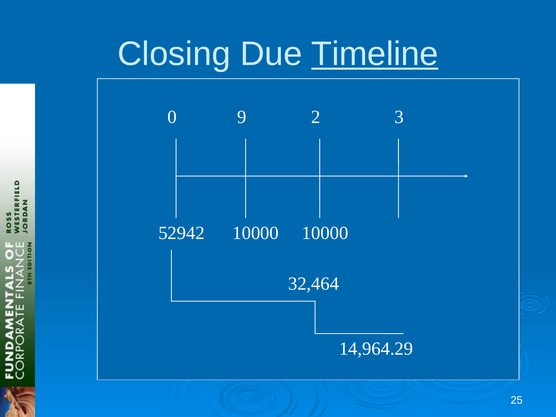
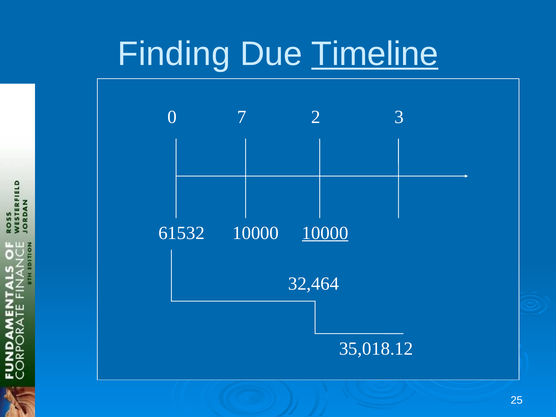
Closing: Closing -> Finding (174, 54)
9: 9 -> 7 (242, 117)
52942: 52942 -> 61532 (182, 233)
10000 underline: none -> present (325, 233)
14,964.29: 14,964.29 -> 35,018.12 (376, 349)
